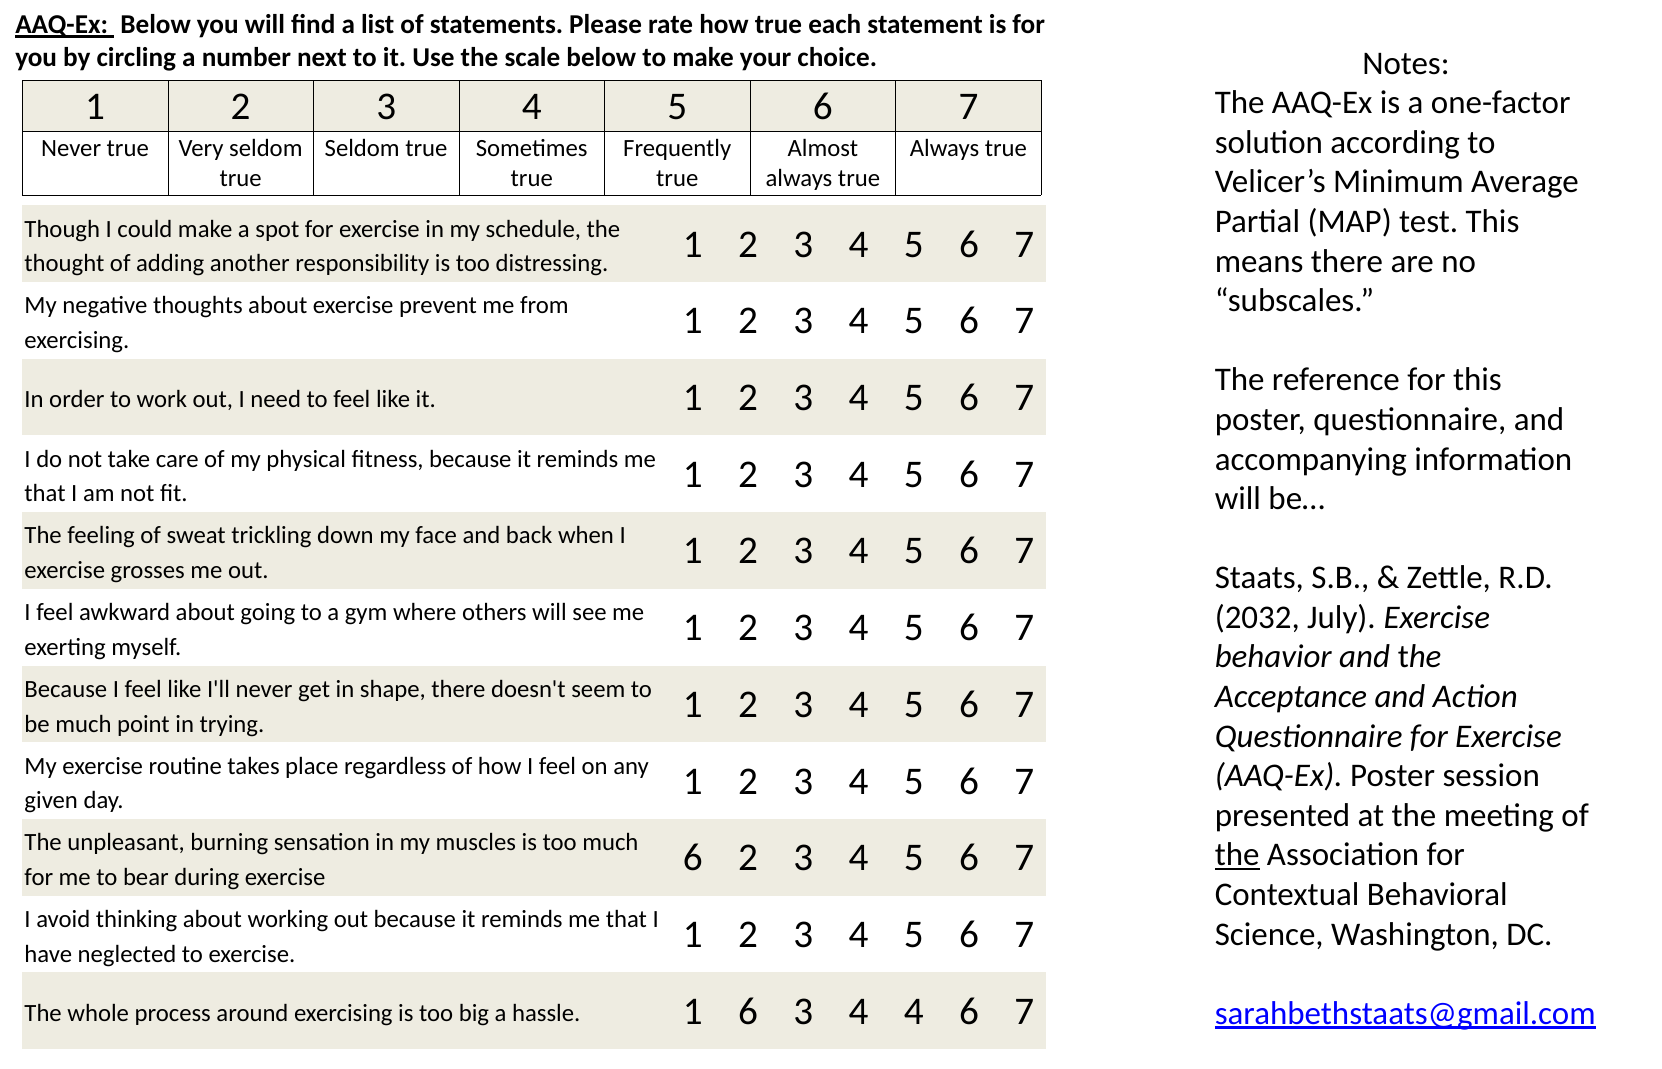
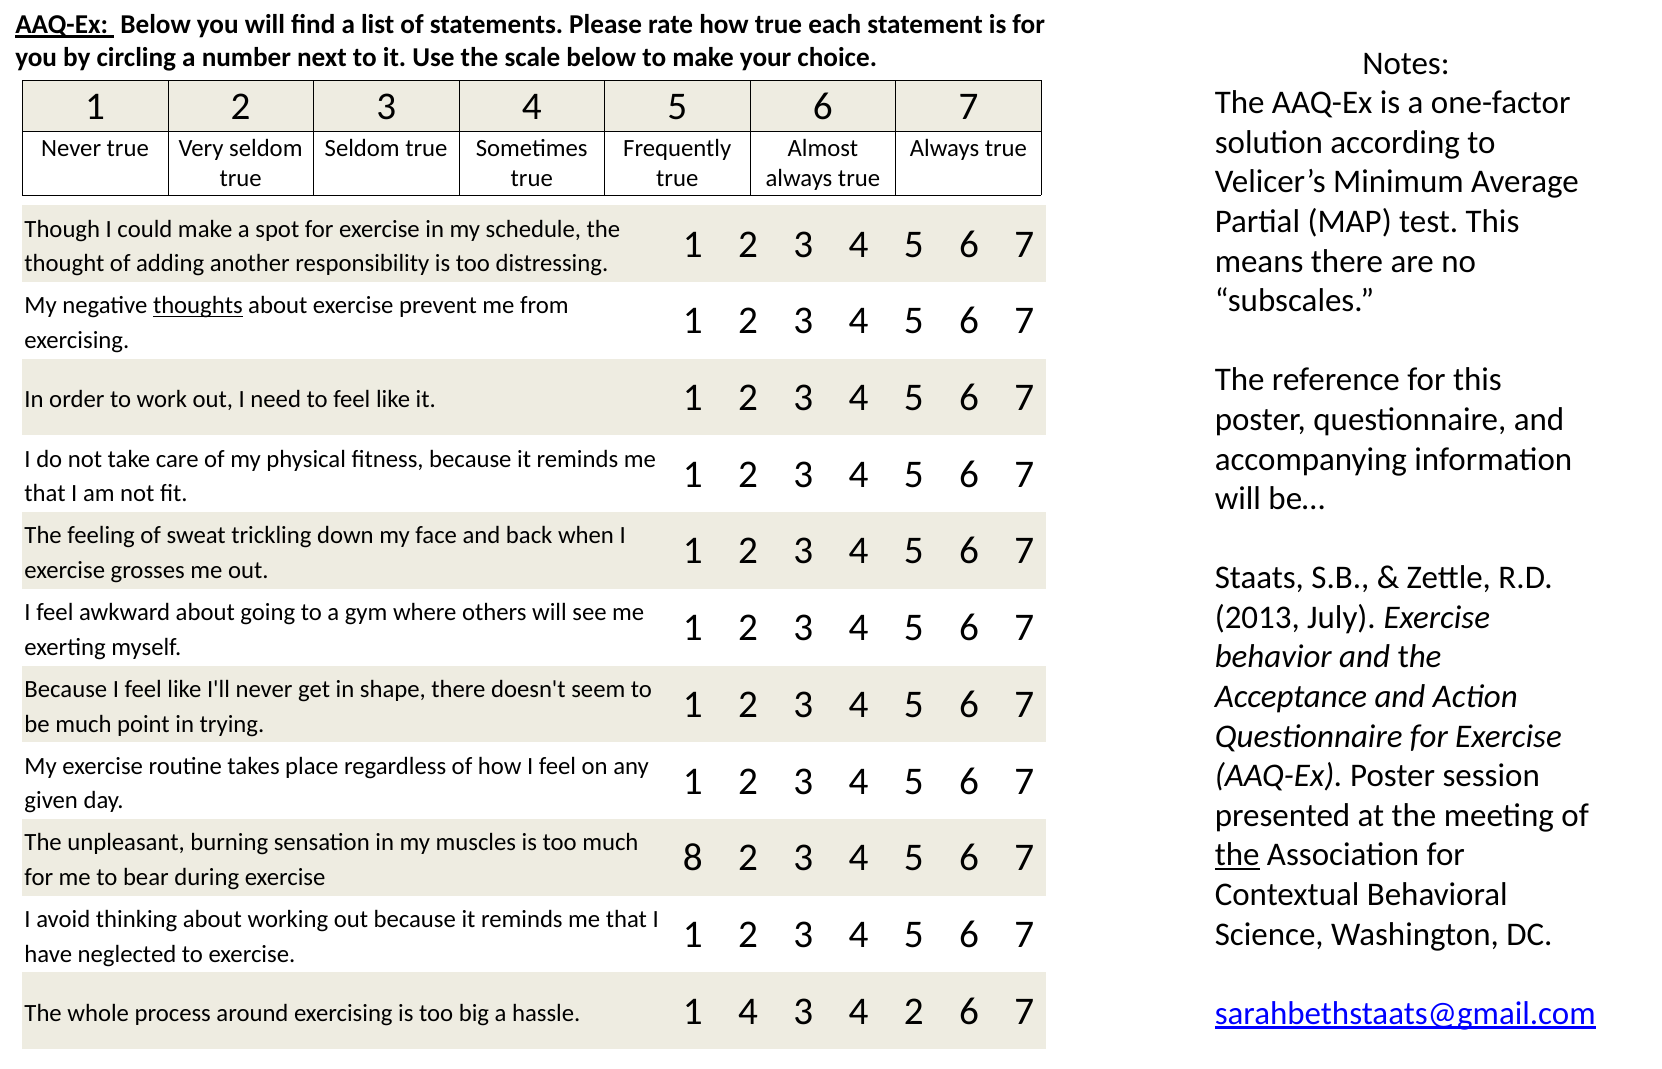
thoughts underline: none -> present (198, 305)
2032: 2032 -> 2013 (1257, 617)
exercise 6: 6 -> 8 (693, 857)
1 6: 6 -> 4 (748, 1011)
4 4: 4 -> 2 (914, 1011)
